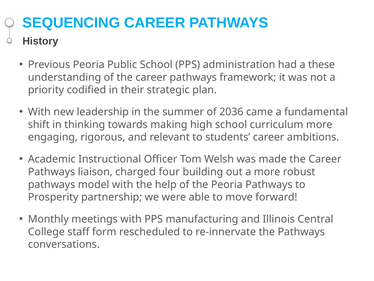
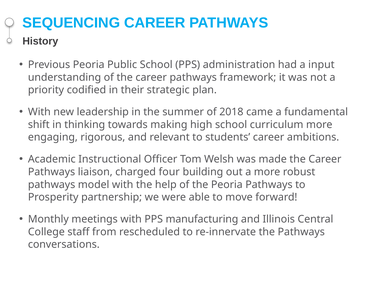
these: these -> input (321, 65)
2036: 2036 -> 2018 (231, 112)
form: form -> from (104, 231)
